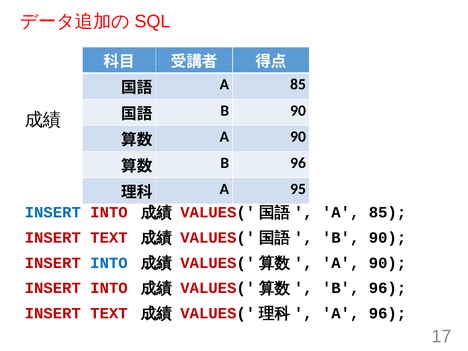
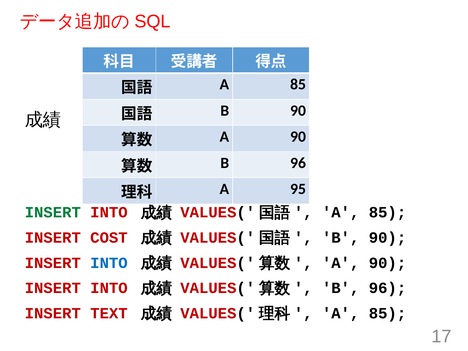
INSERT colour: blue -> green (53, 212)
TEXT: TEXT -> COST (109, 238)
96: 96 -> 85 (387, 313)
